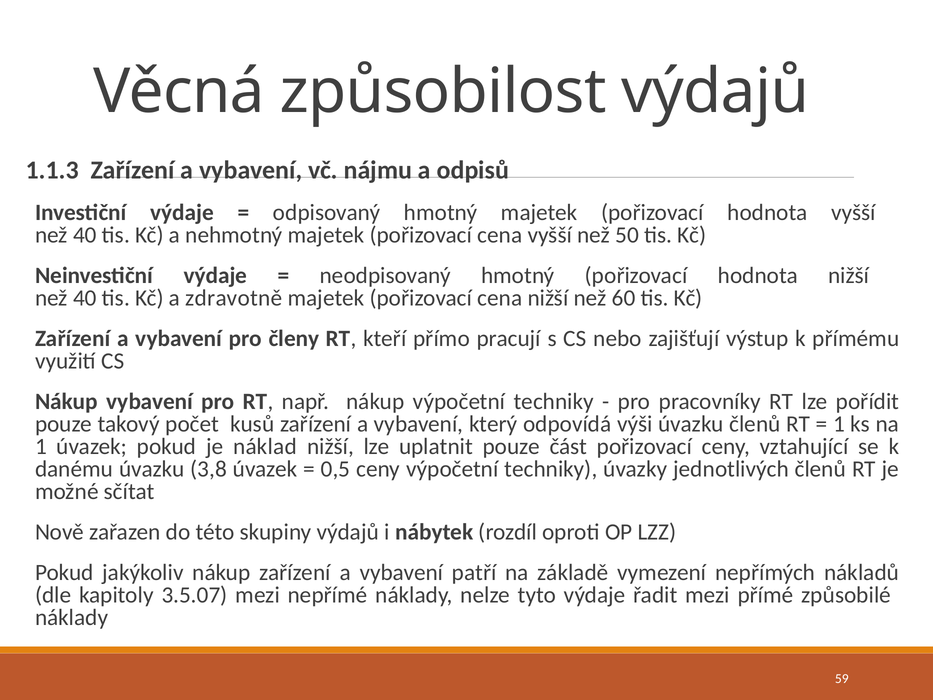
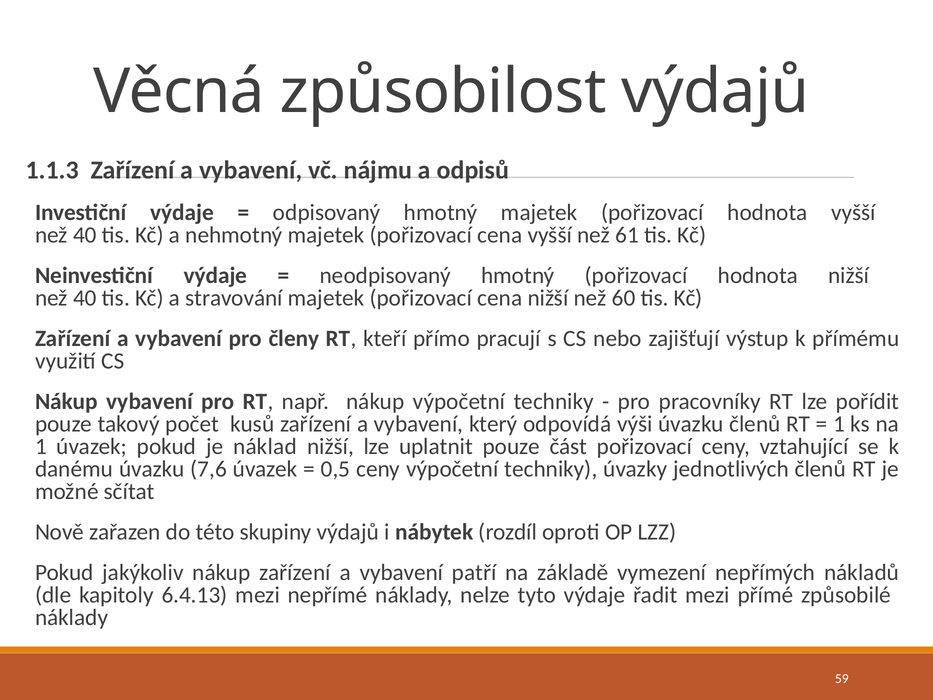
50: 50 -> 61 (627, 235)
zdravotně: zdravotně -> stravování (234, 298)
3,8: 3,8 -> 7,6 (209, 469)
3.5.07: 3.5.07 -> 6.4.13 (195, 595)
